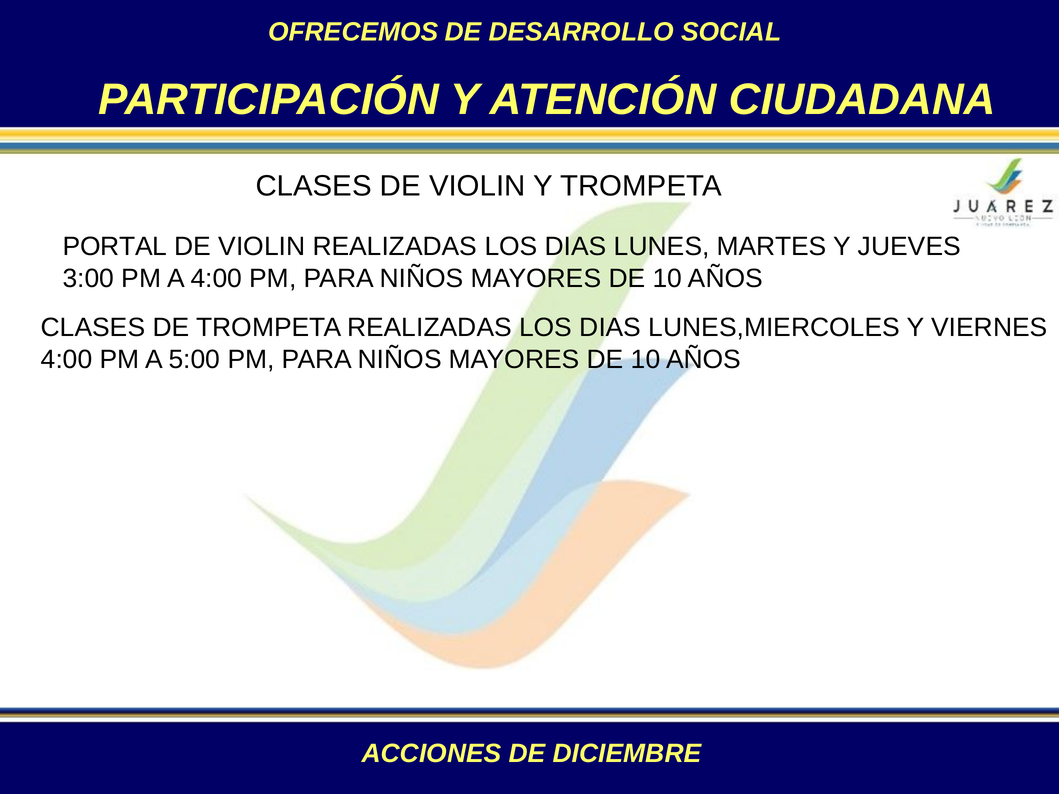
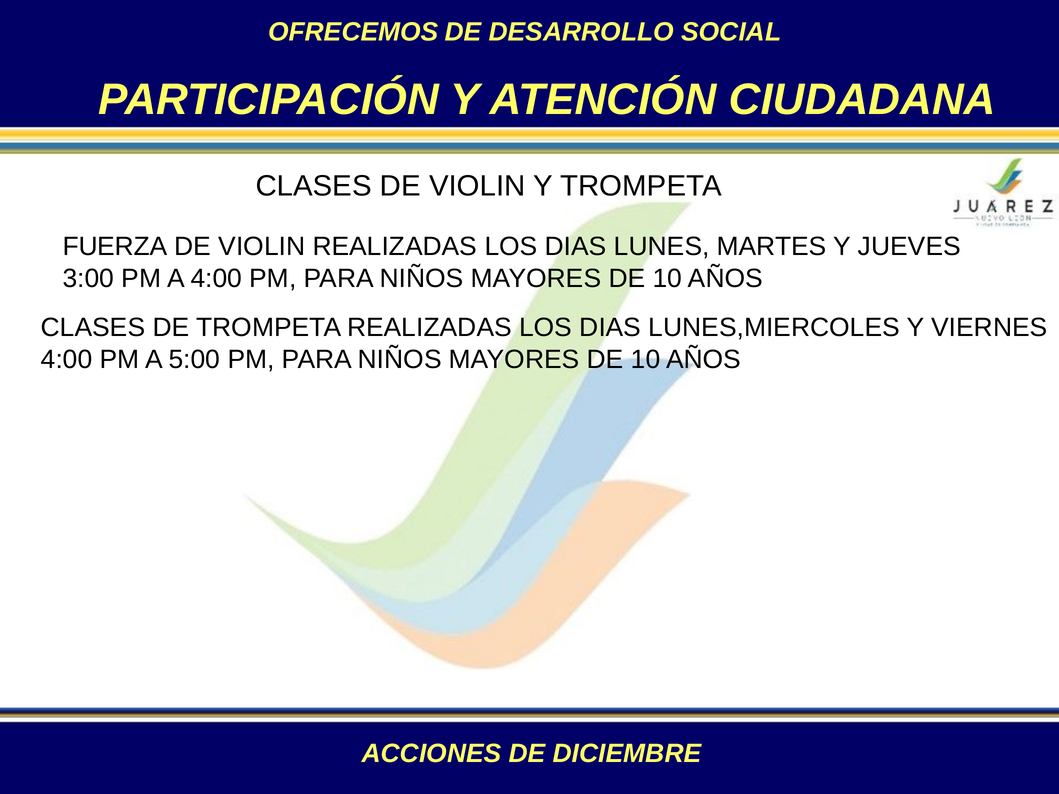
PORTAL: PORTAL -> FUERZA (115, 247)
